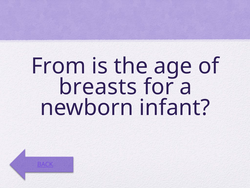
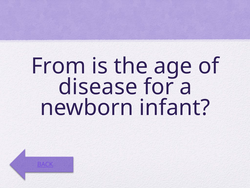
breasts: breasts -> disease (98, 87)
